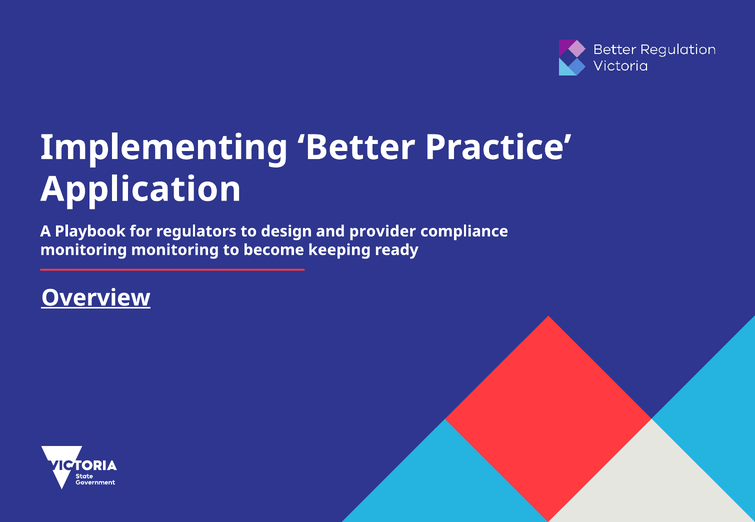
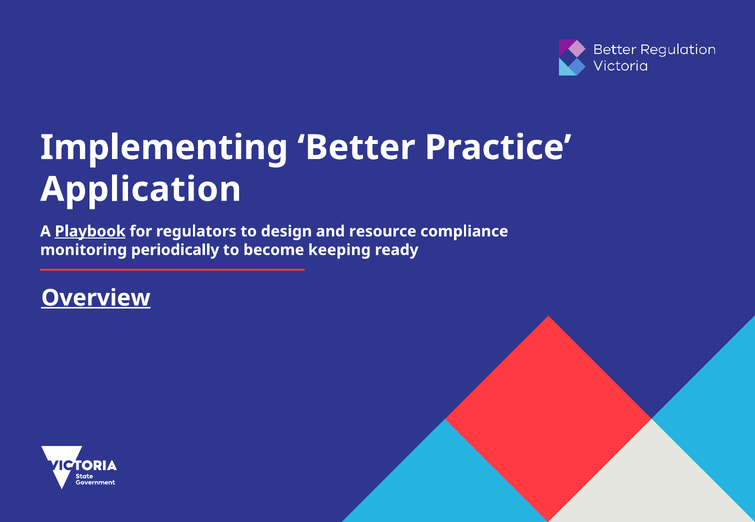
Playbook underline: none -> present (90, 232)
provider: provider -> resource (383, 232)
monitoring monitoring: monitoring -> periodically (175, 250)
